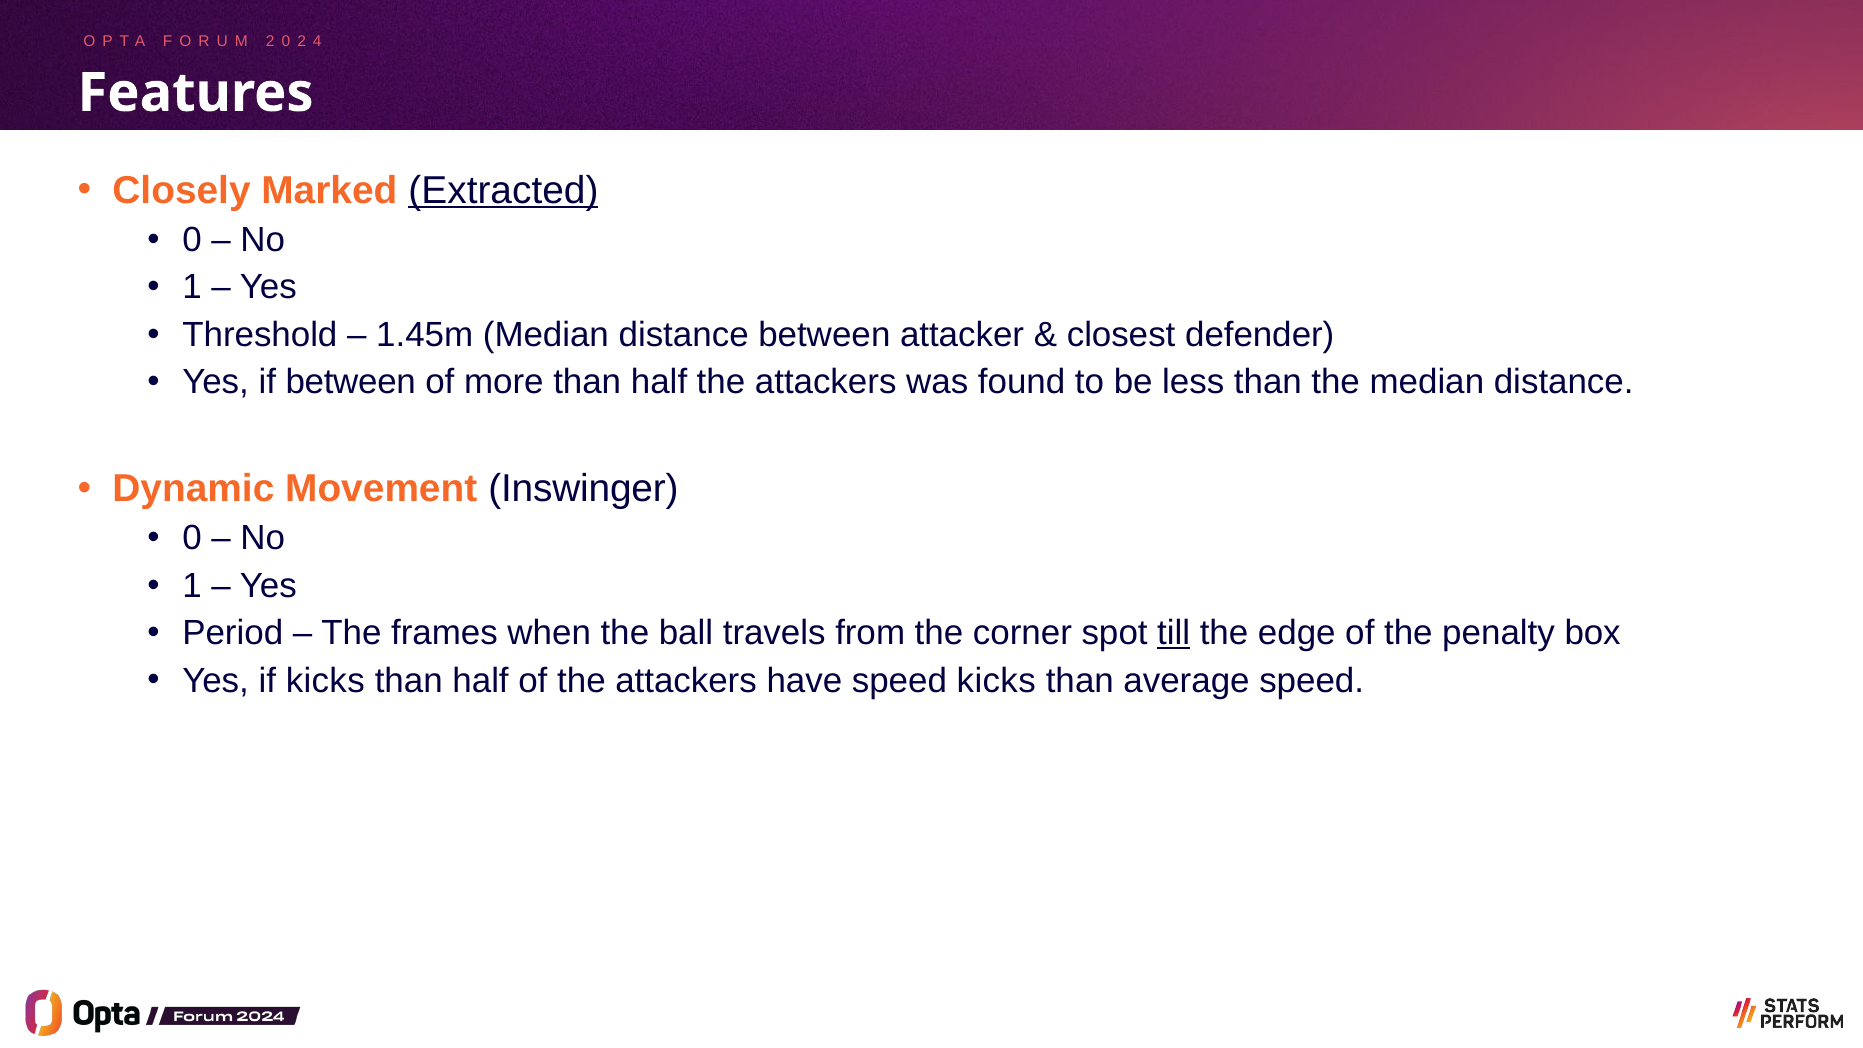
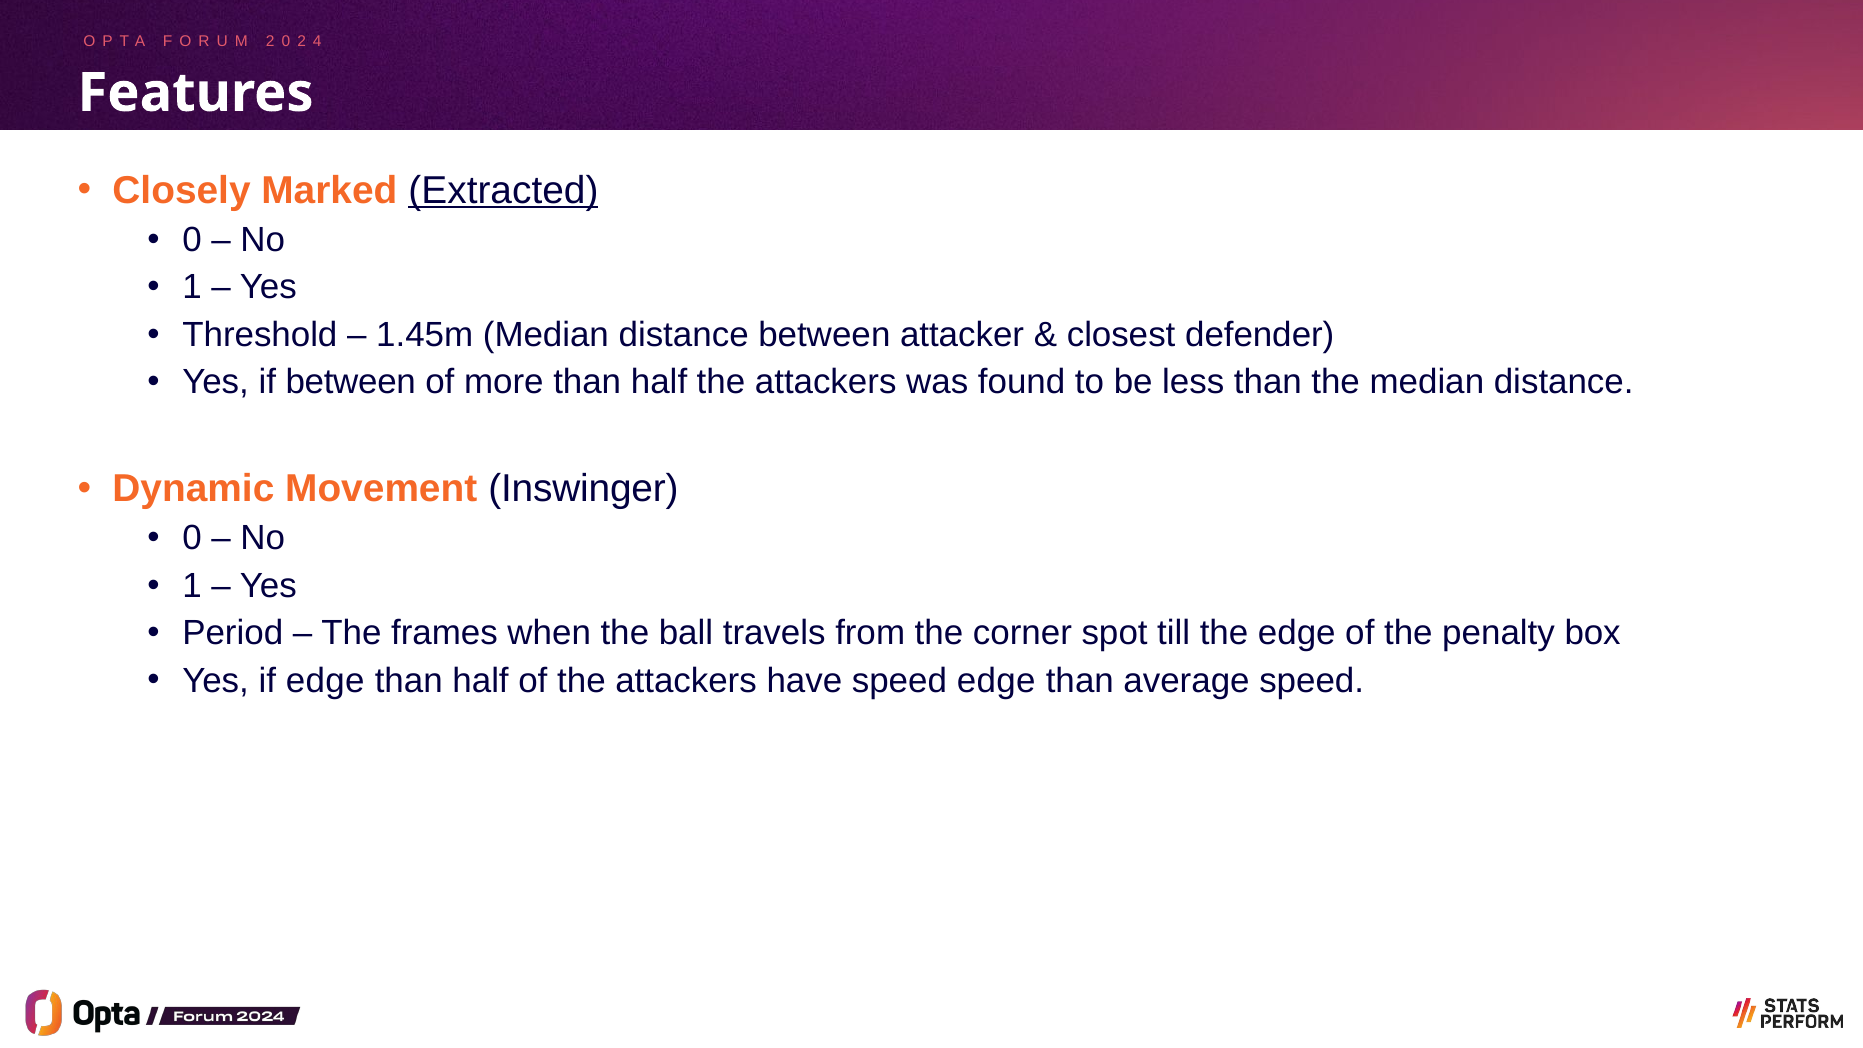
till underline: present -> none (1174, 633)
if kicks: kicks -> edge (325, 681)
speed kicks: kicks -> edge (996, 681)
